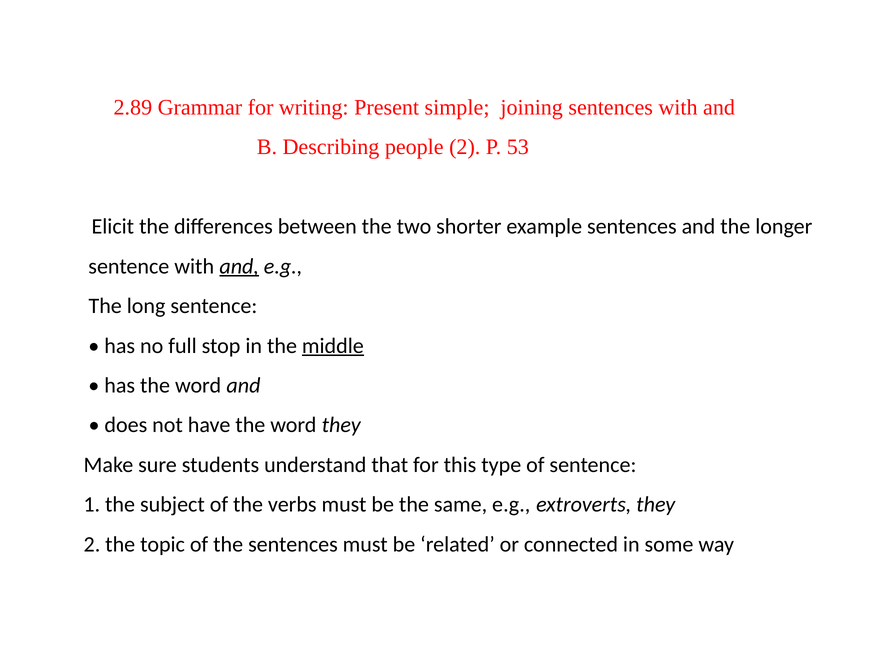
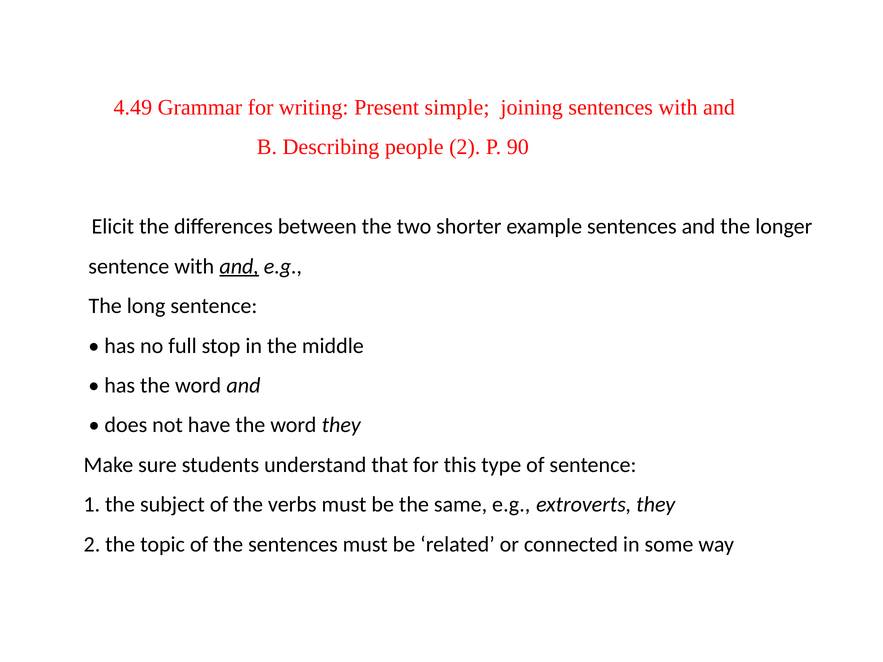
2.89: 2.89 -> 4.49 (133, 107)
53: 53 -> 90 (518, 147)
middle underline: present -> none (333, 346)
